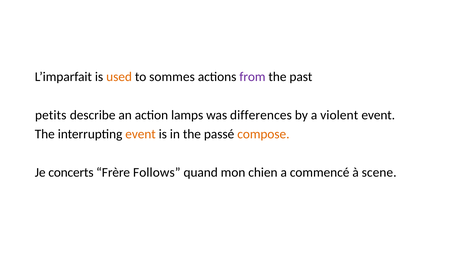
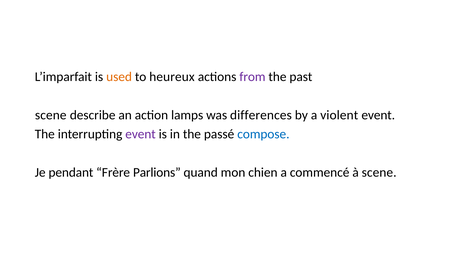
sommes: sommes -> heureux (172, 77)
petits: petits -> scene (51, 115)
event colour: orange -> purple (141, 134)
compose colour: orange -> blue (263, 134)
concerts: concerts -> pendant (71, 173)
Follows: Follows -> Parlions (157, 173)
